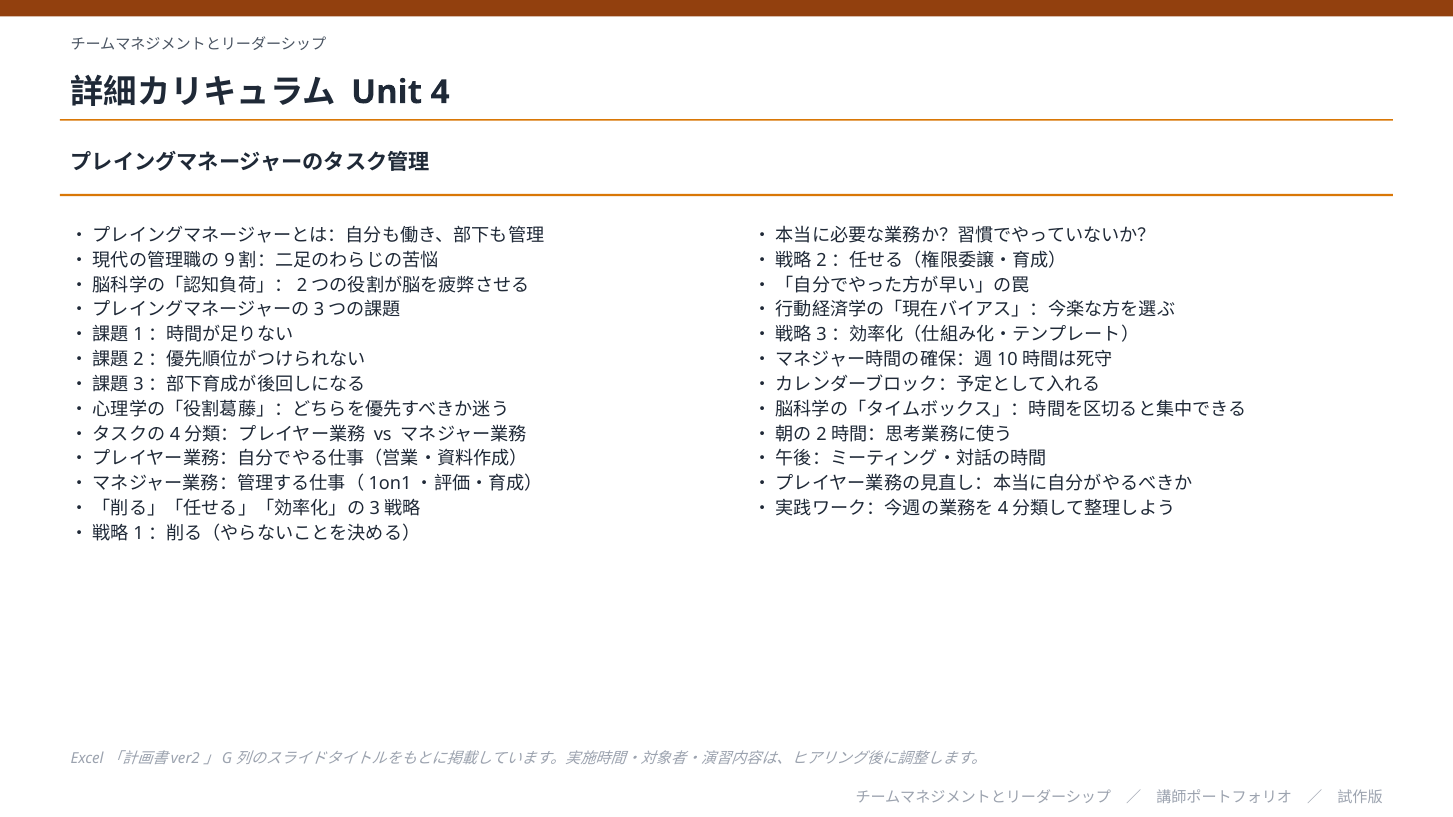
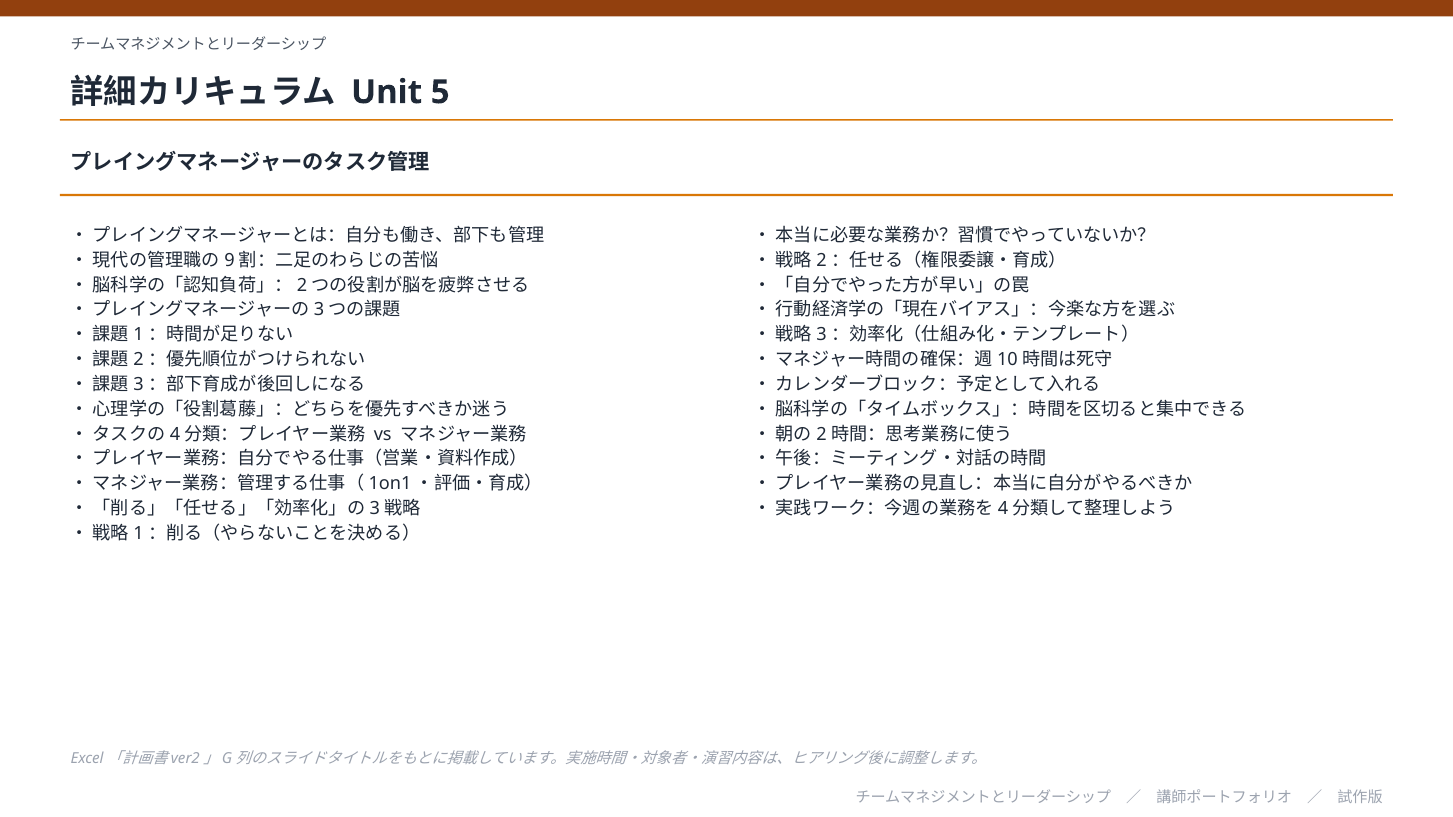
4: 4 -> 5 (440, 92)
